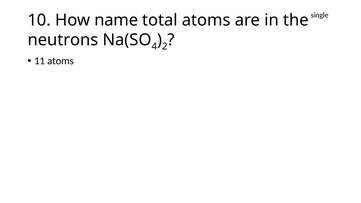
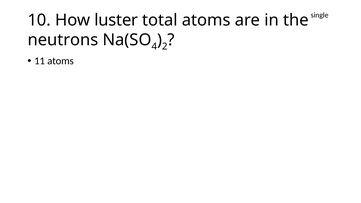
name: name -> luster (116, 20)
